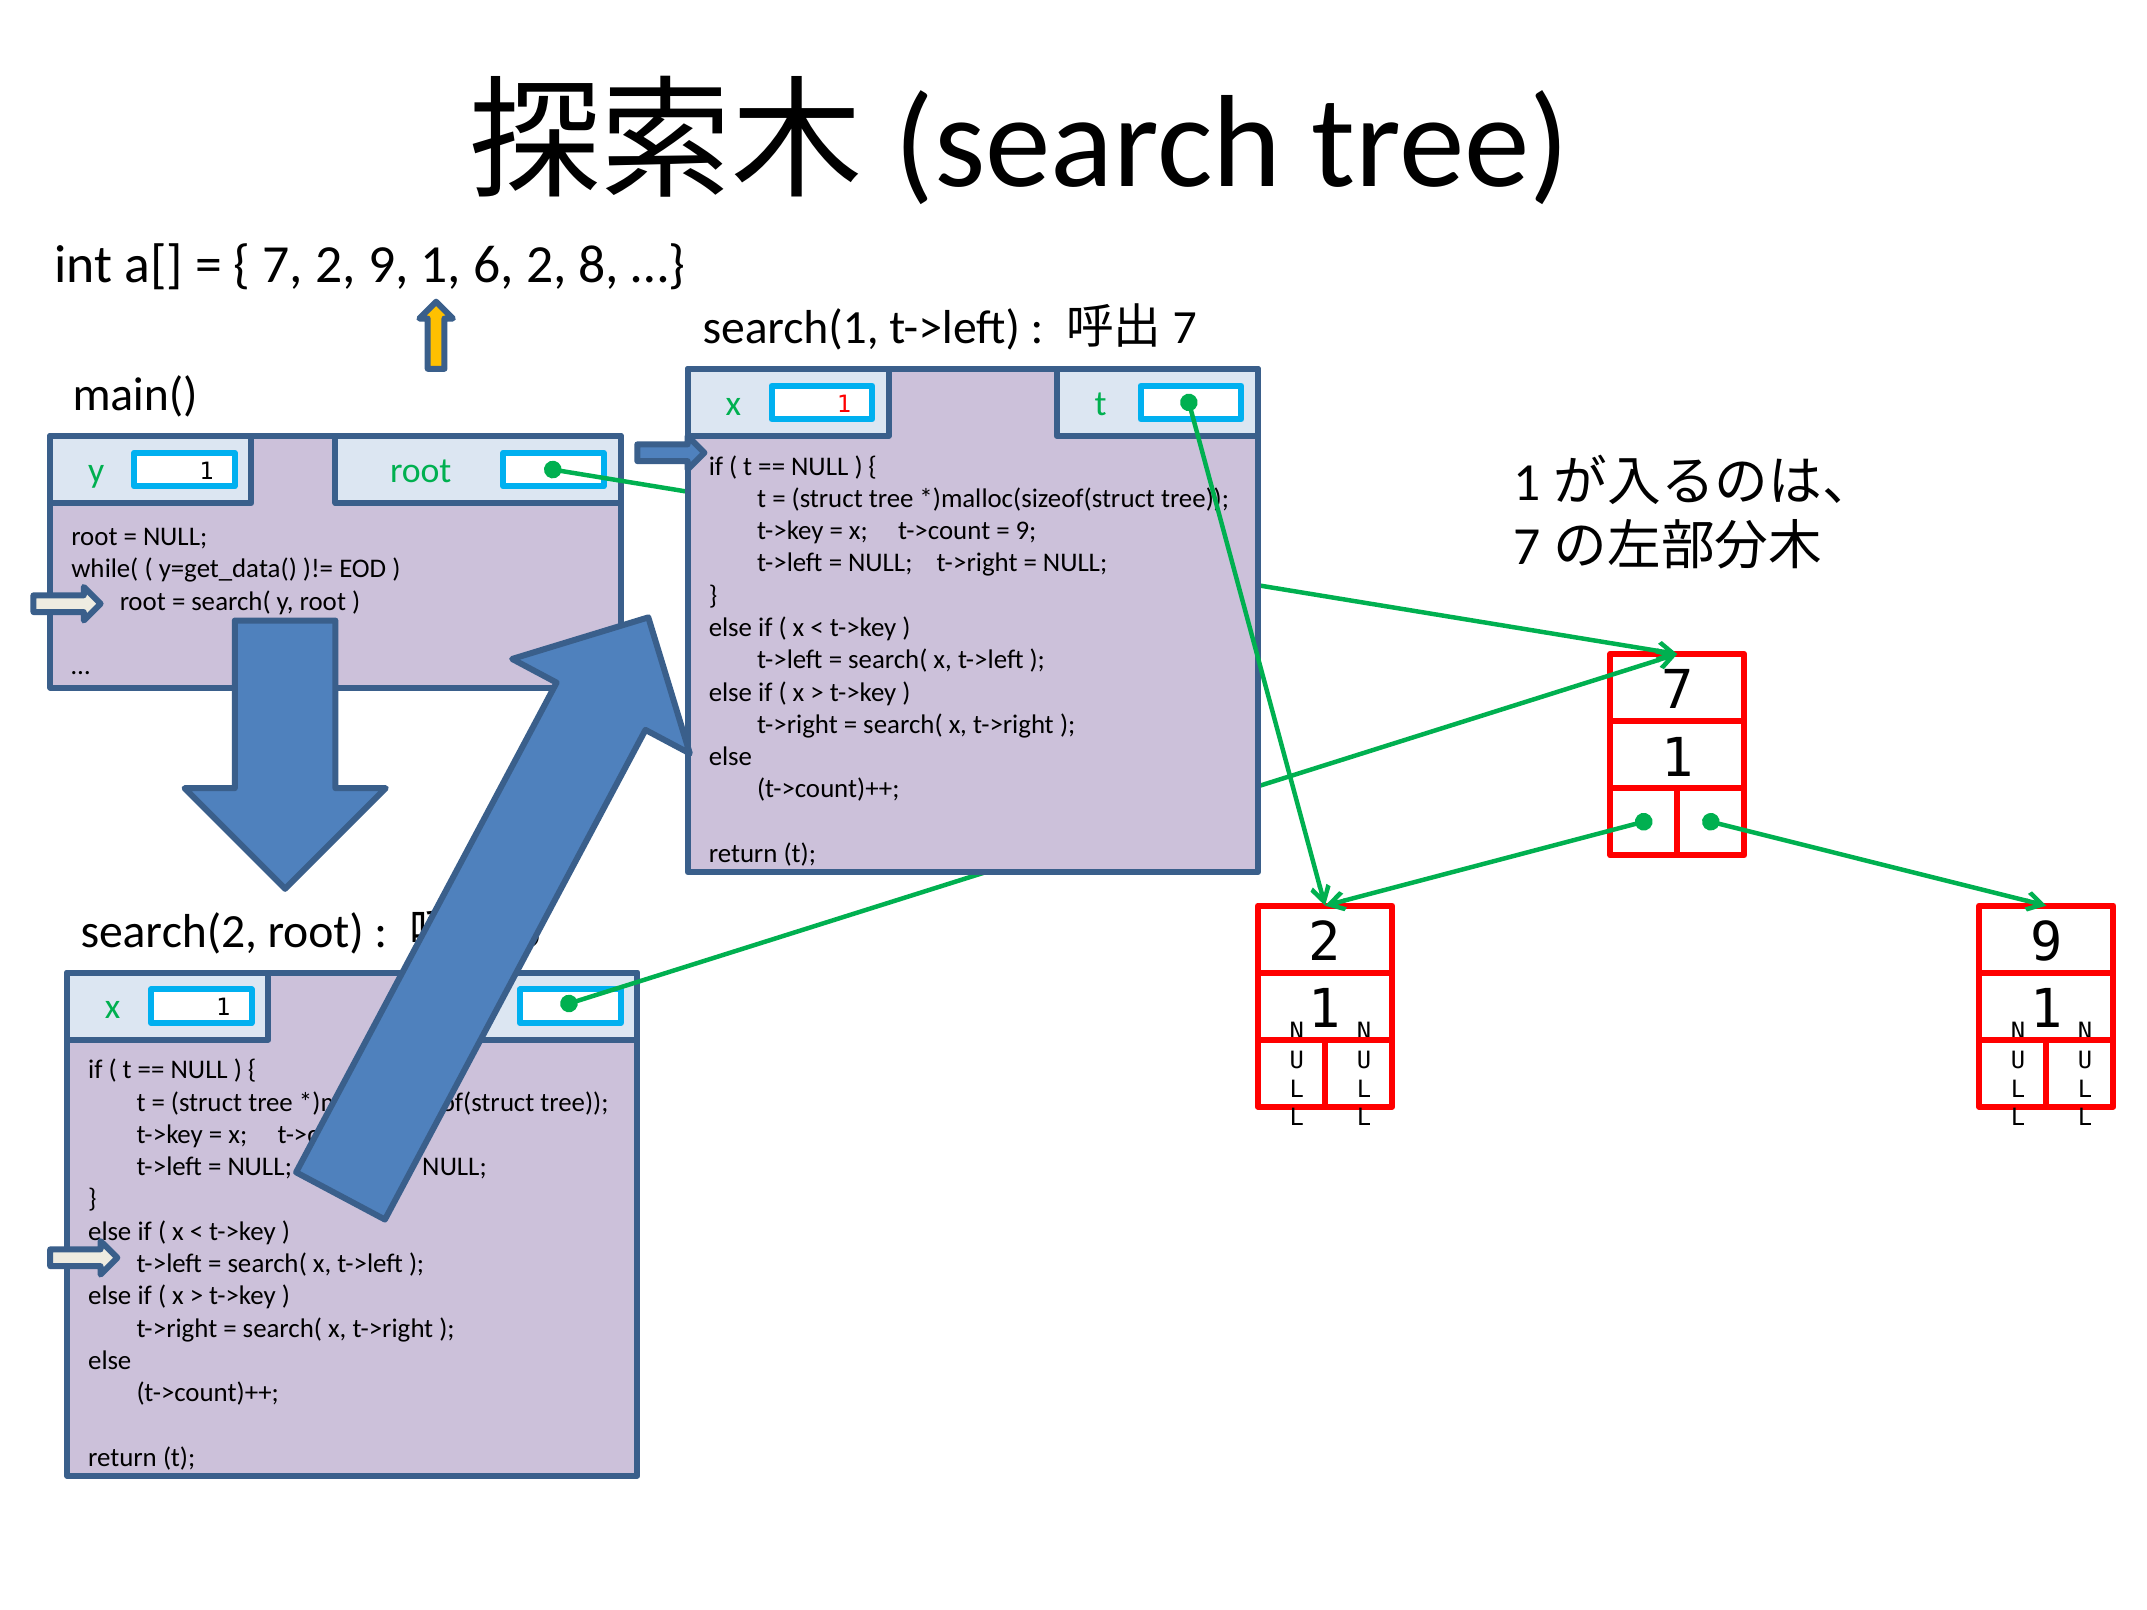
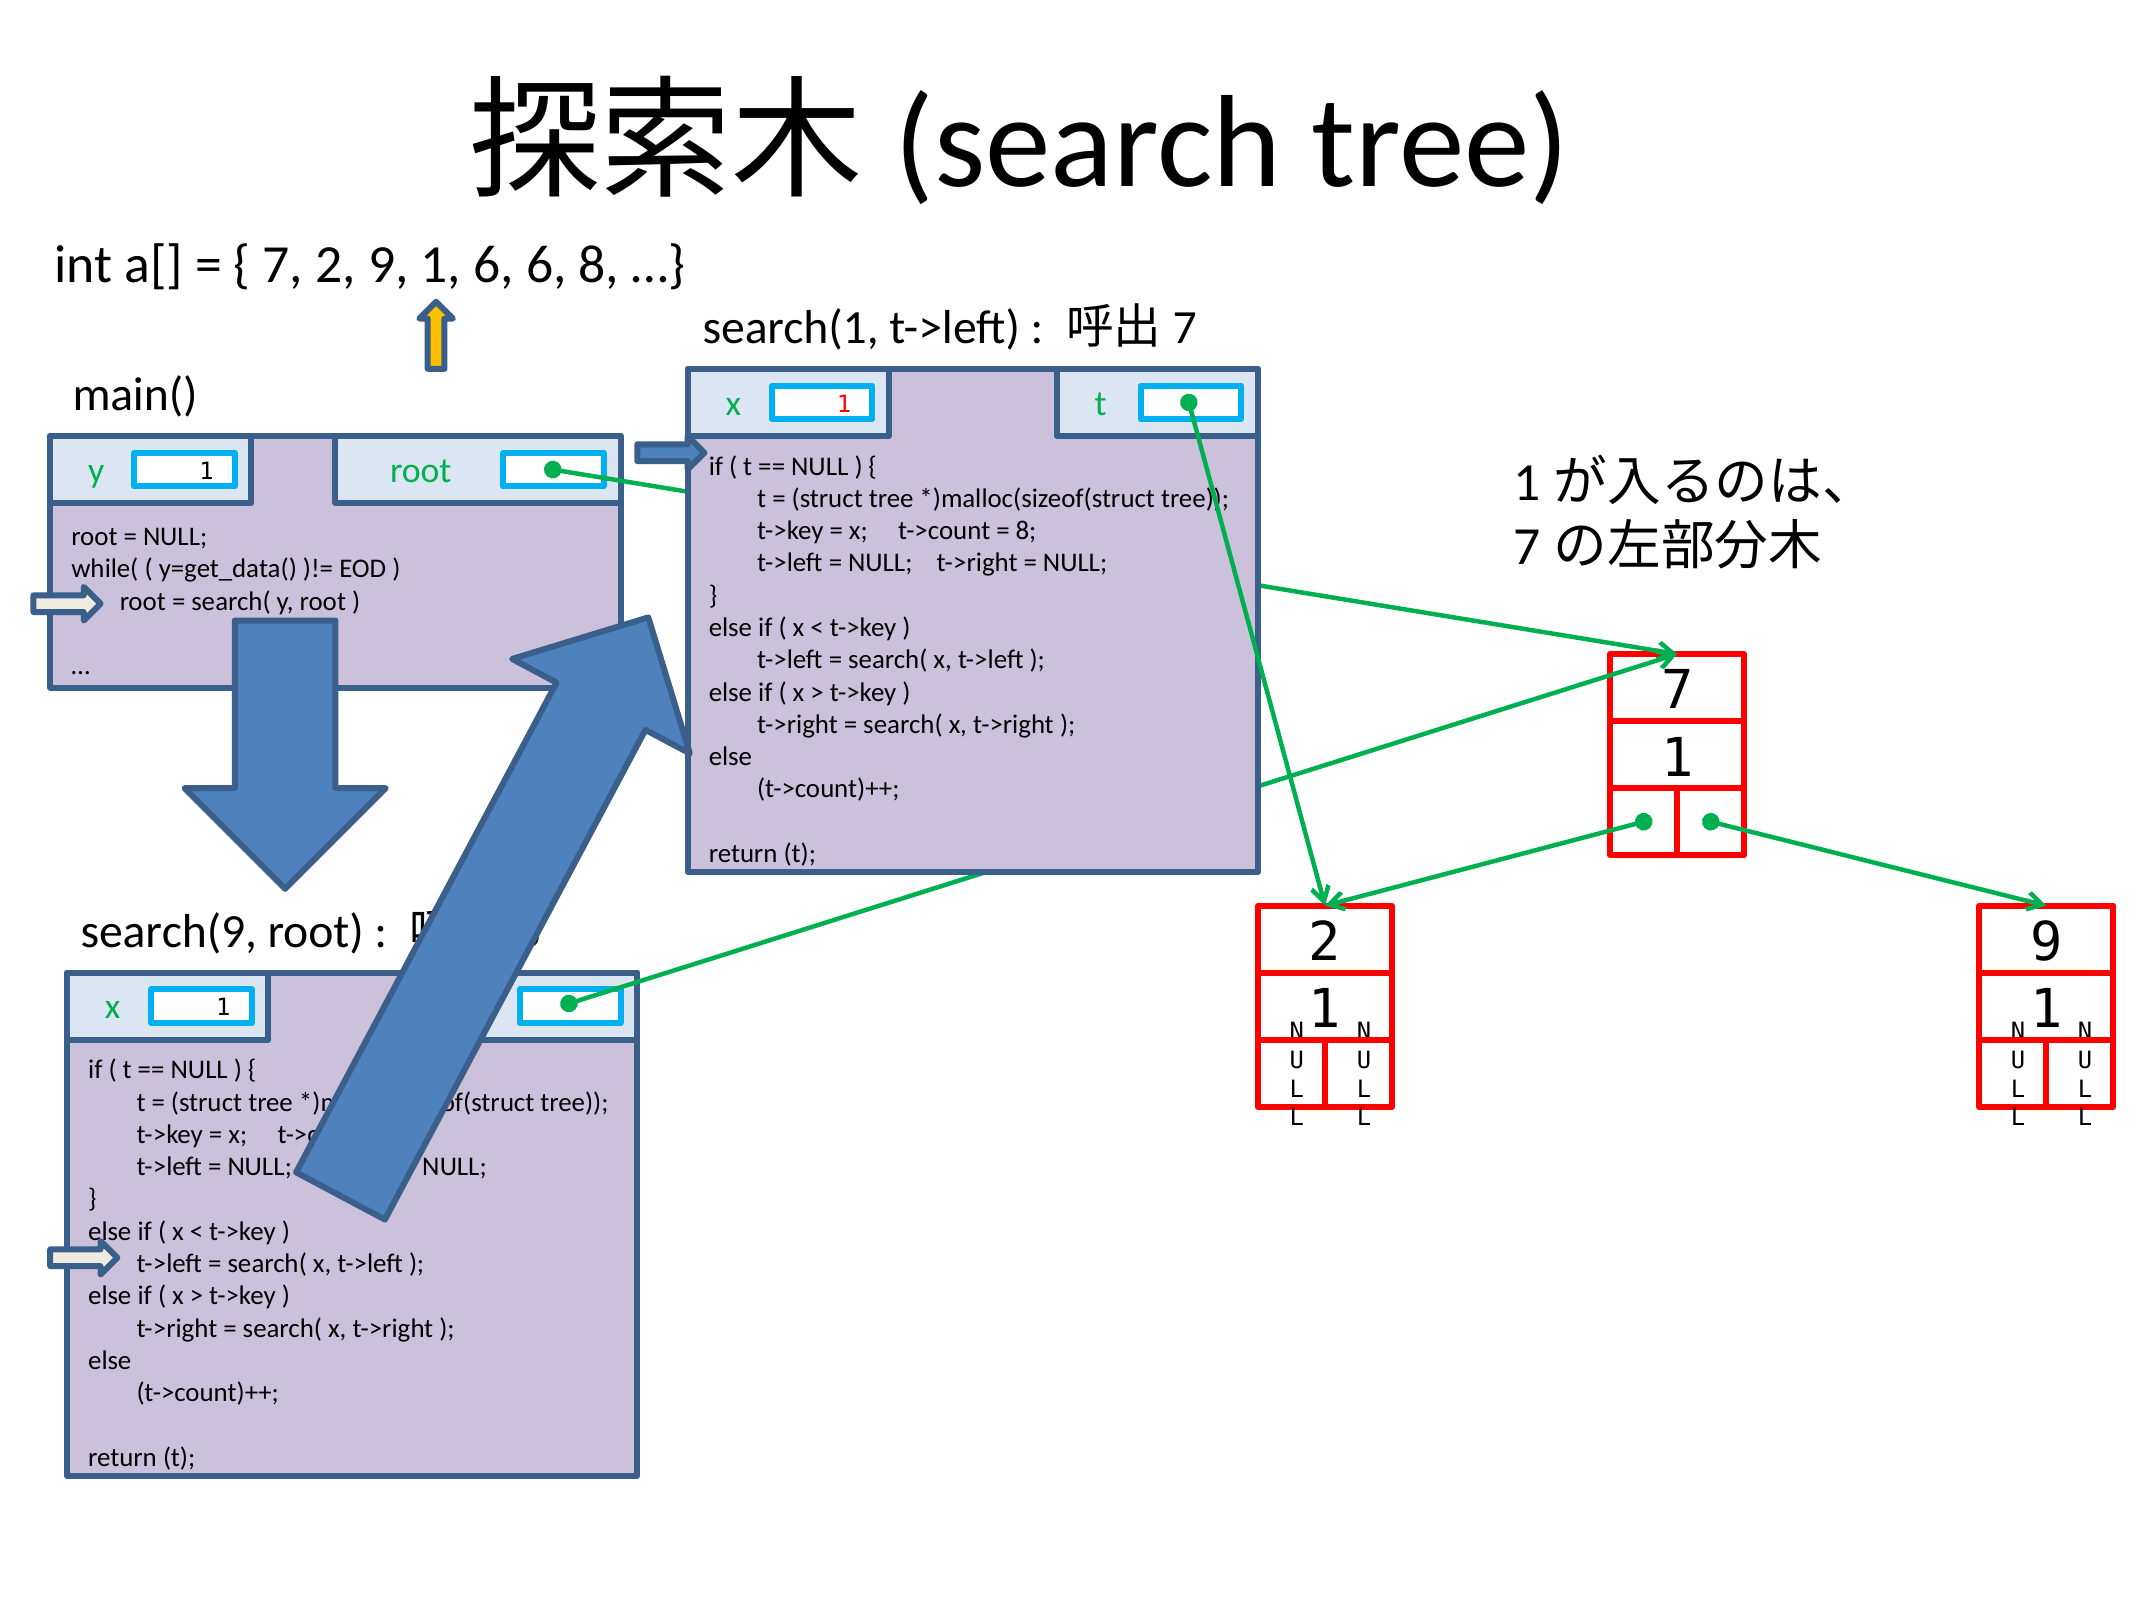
6 2: 2 -> 6 (546, 265)
9: 9 -> 8 (1026, 531)
search(2: search(2 -> search(9 (169, 931)
